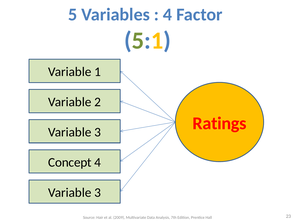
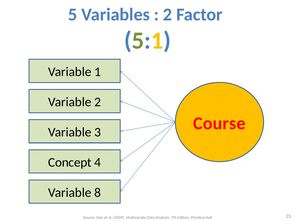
4: 4 -> 2 (168, 15)
Ratings: Ratings -> Course (219, 123)
3: 3 -> 8 (98, 193)
